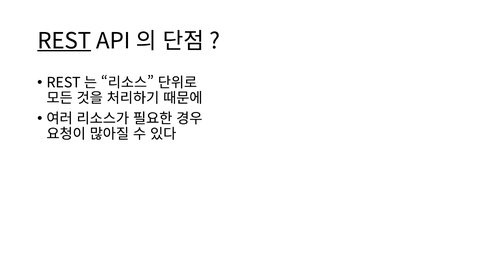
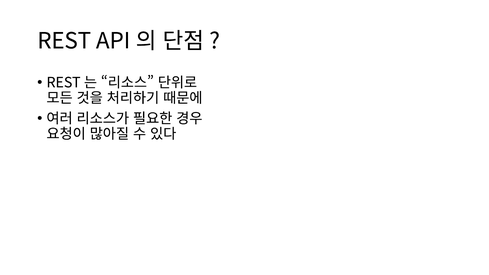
REST underline: present -> none (64, 41)
